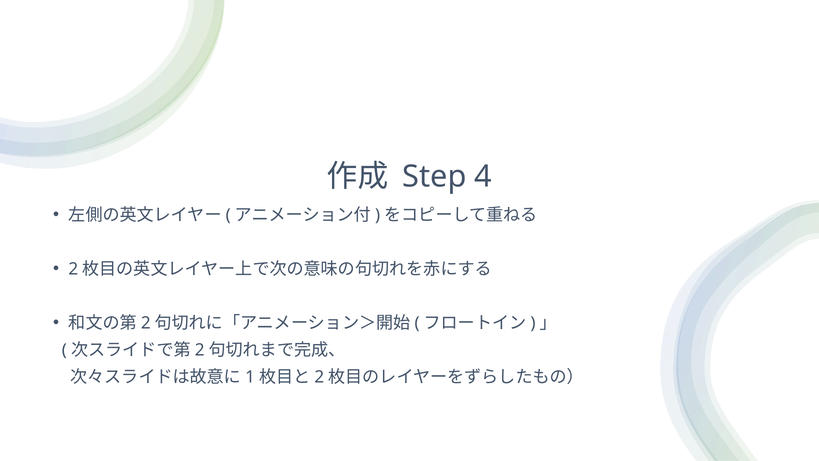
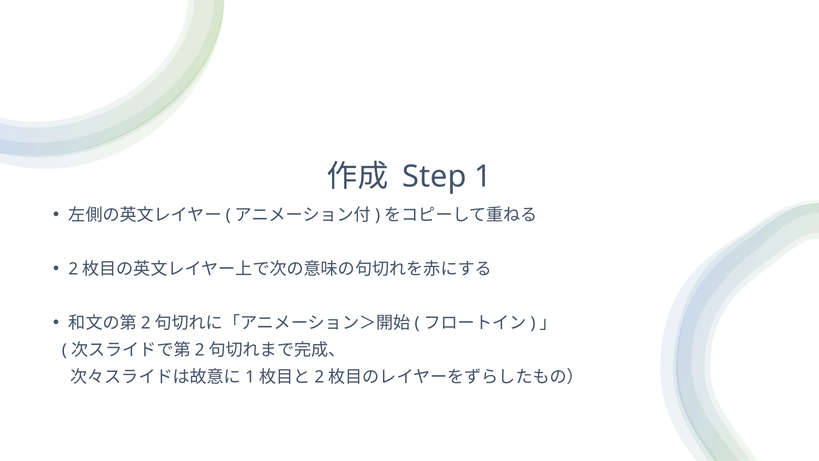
Step 4: 4 -> 1 (483, 176)
